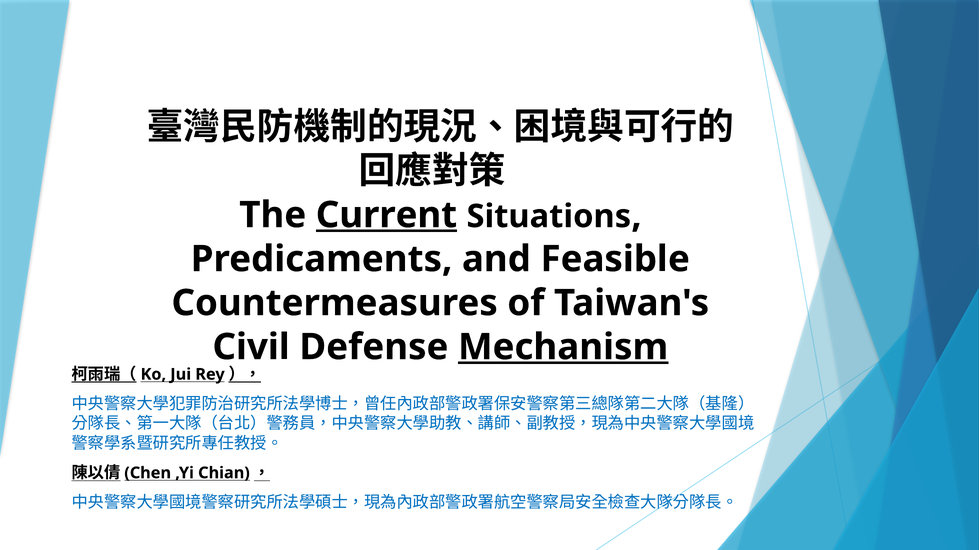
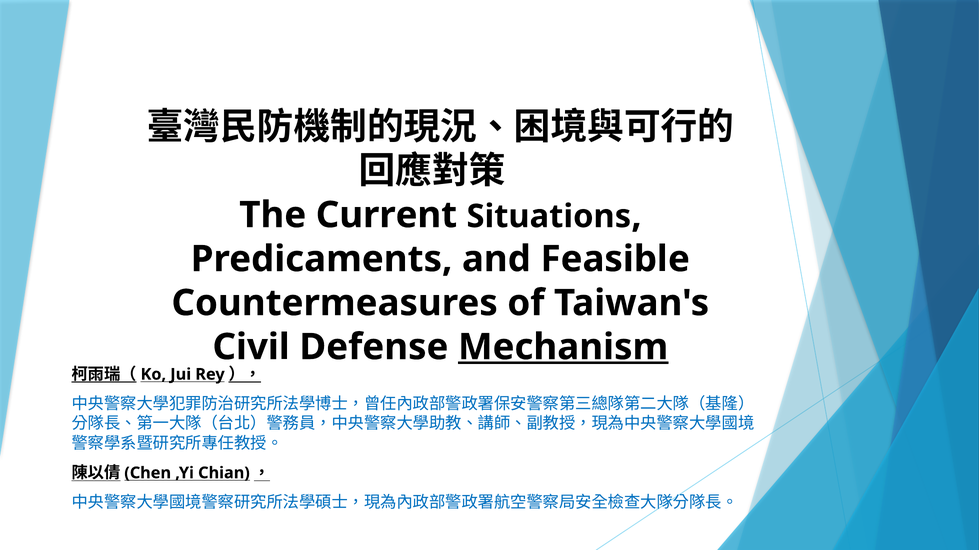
Current underline: present -> none (386, 215)
